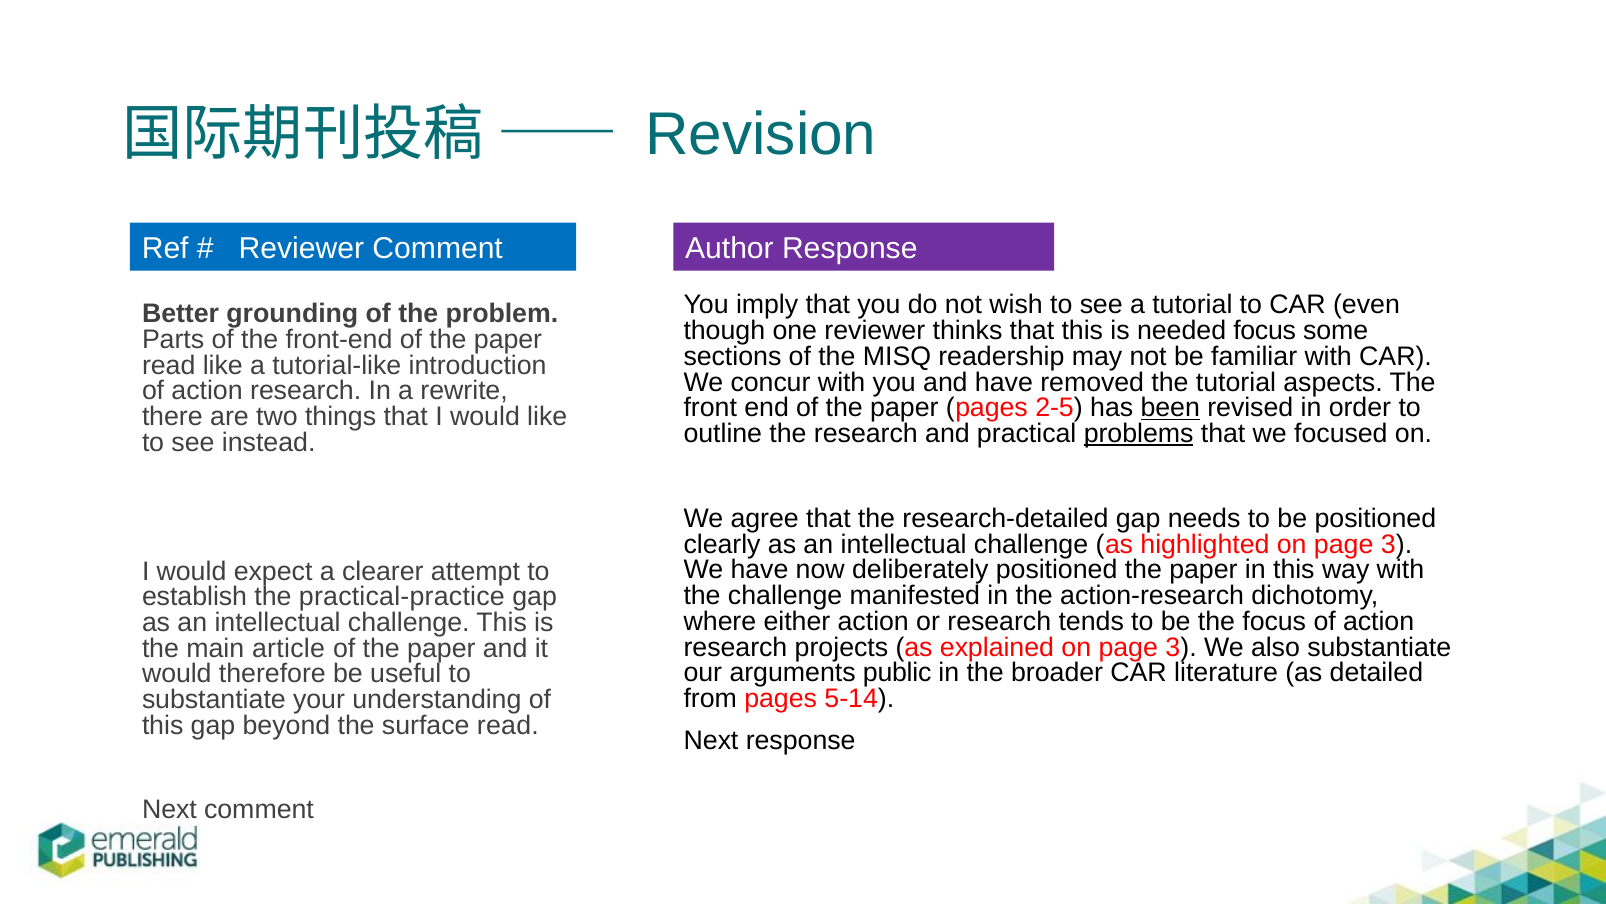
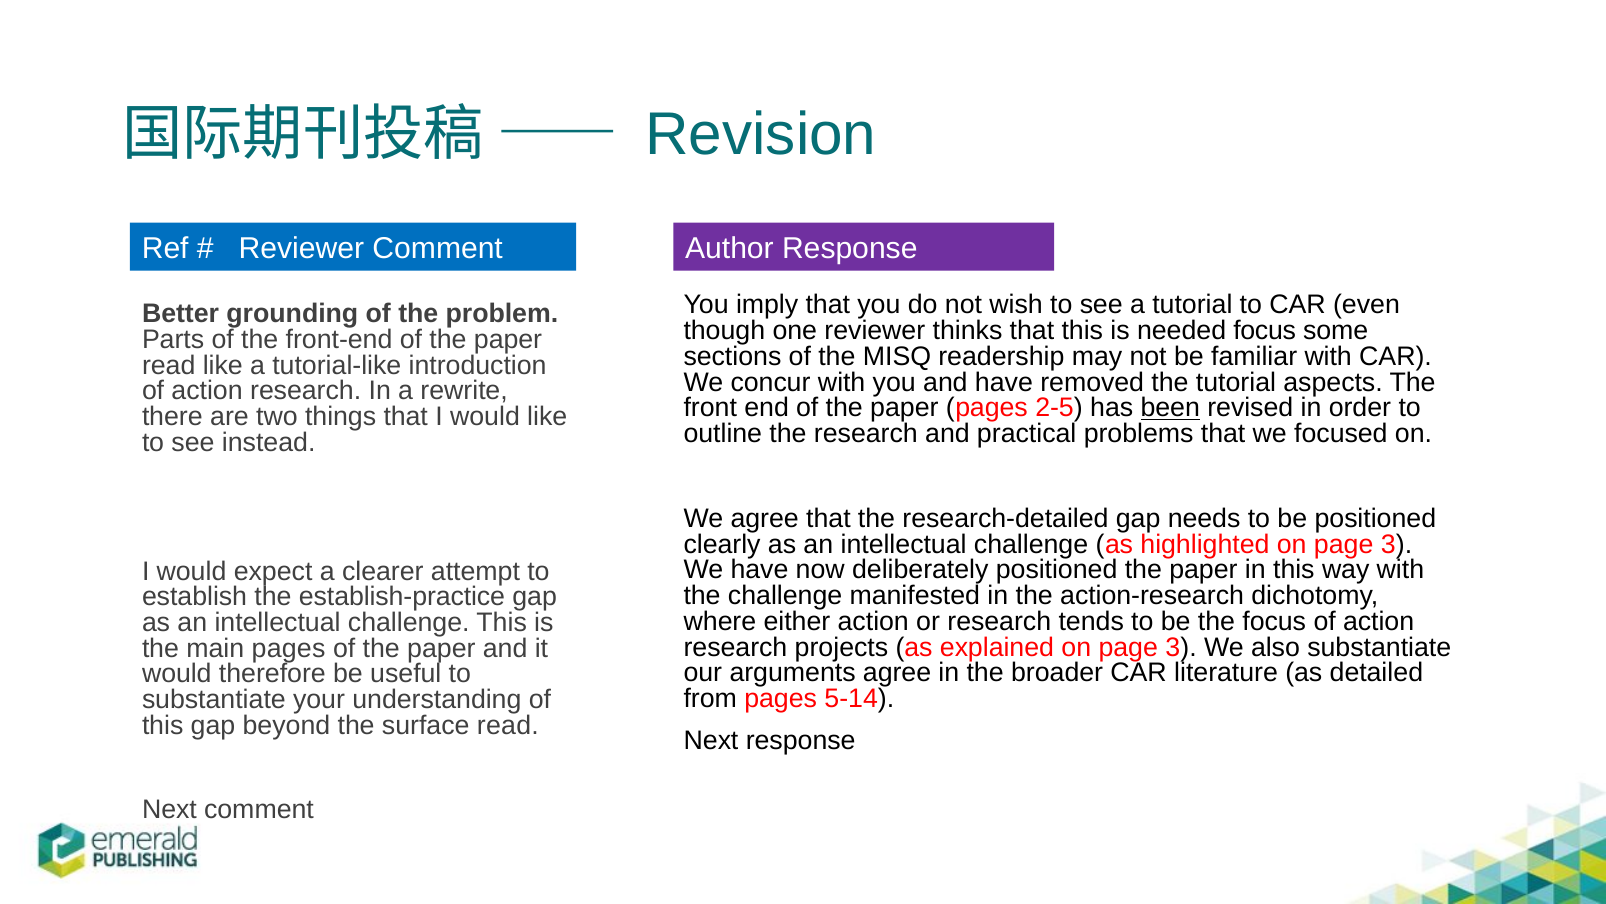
problems underline: present -> none (1139, 433)
practical-practice: practical-practice -> establish-practice (402, 597)
main article: article -> pages (289, 648)
arguments public: public -> agree (897, 672)
